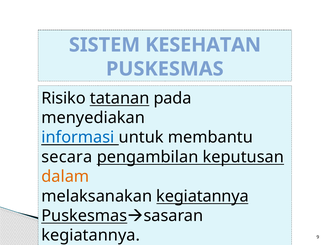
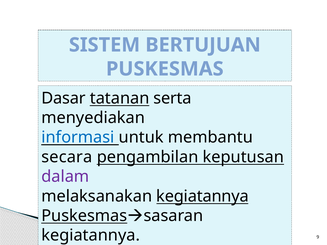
KESEHATAN: KESEHATAN -> BERTUJUAN (203, 45)
Risiko: Risiko -> Dasar (64, 98)
pada: pada -> serta (173, 98)
dalam colour: orange -> purple (65, 177)
